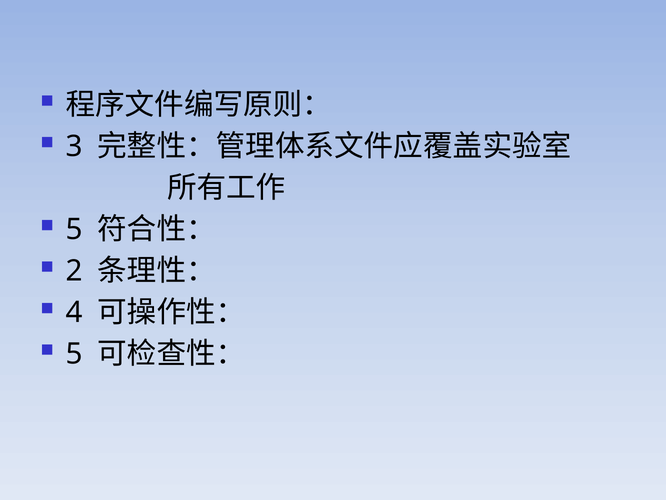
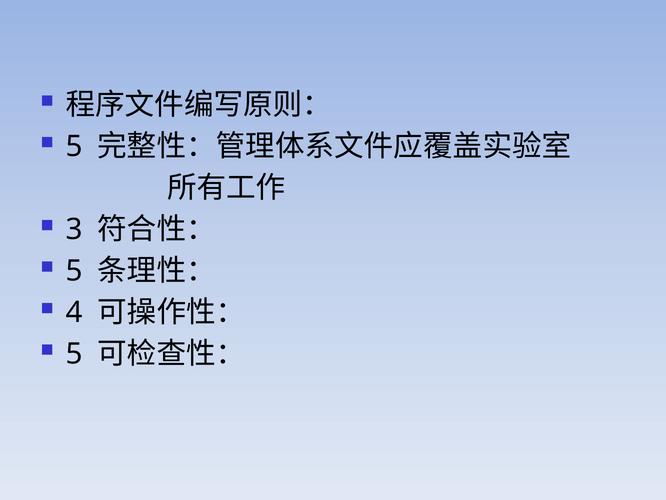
3: 3 -> 5 (74, 146)
5: 5 -> 3 (74, 229)
2: 2 -> 5 (74, 271)
